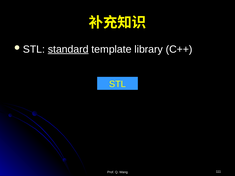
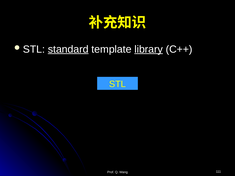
library underline: none -> present (149, 49)
